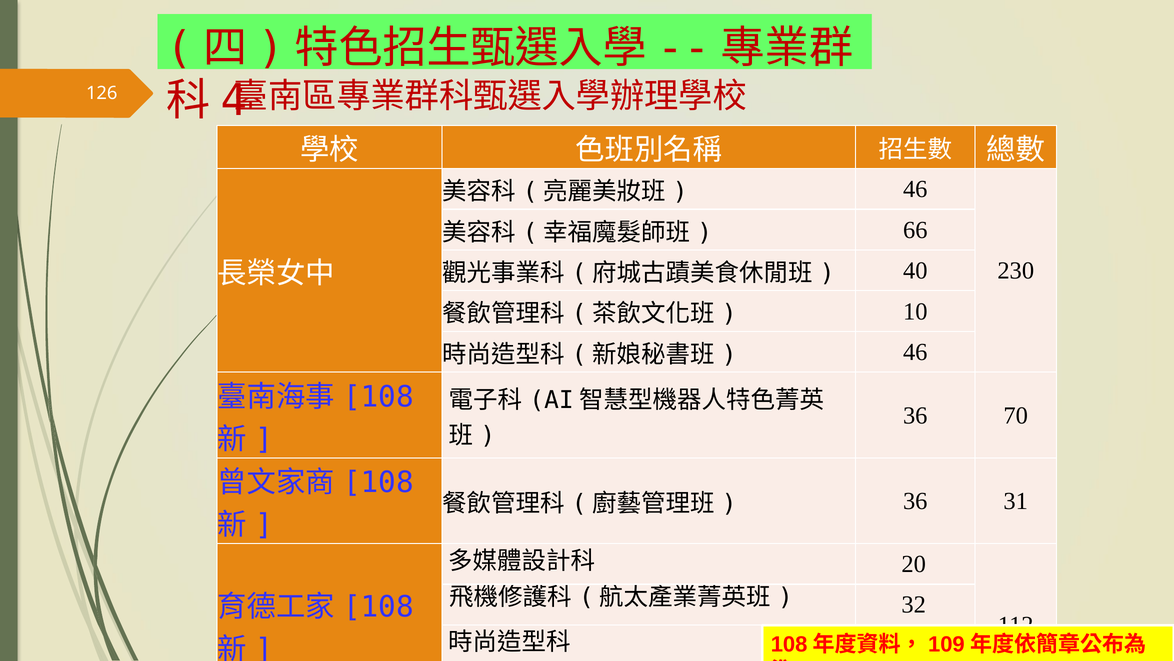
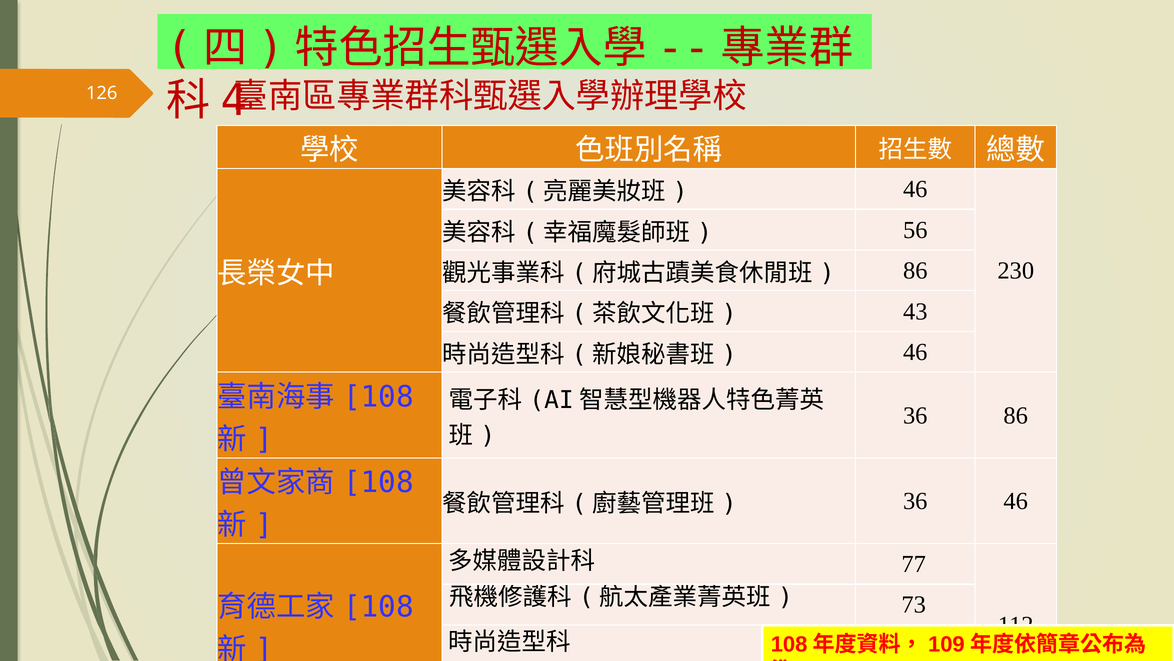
66: 66 -> 56 (915, 230)
40: 40 -> 86 (915, 270)
10: 10 -> 43 (915, 311)
36 70: 70 -> 86 (1016, 415)
36 31: 31 -> 46 (1016, 501)
20: 20 -> 77 (914, 564)
32: 32 -> 73 (914, 604)
